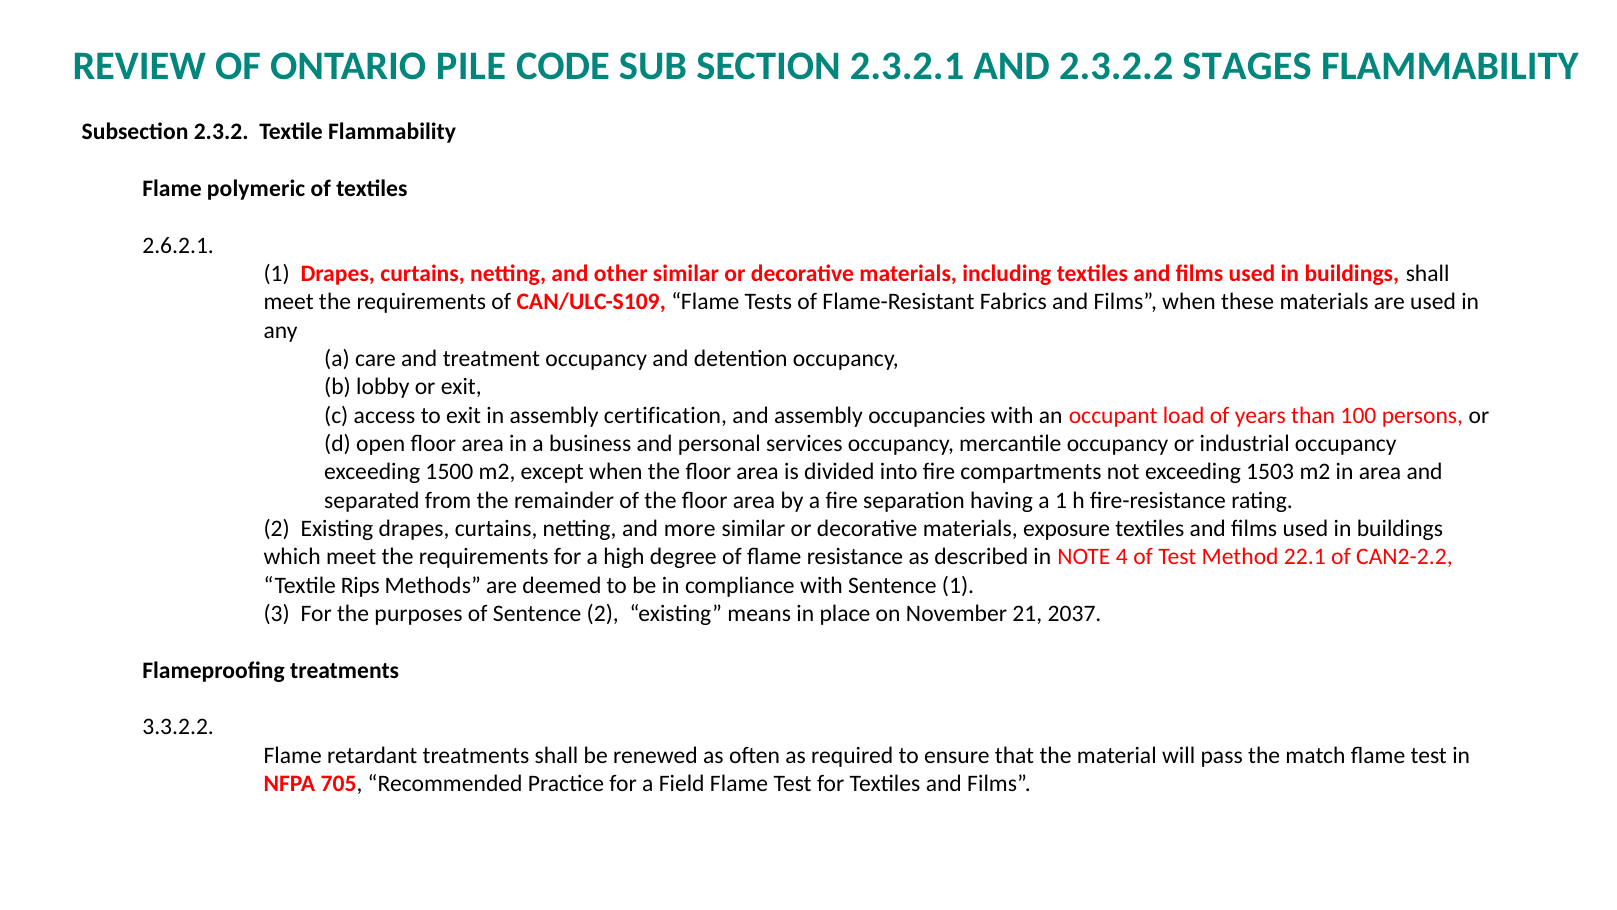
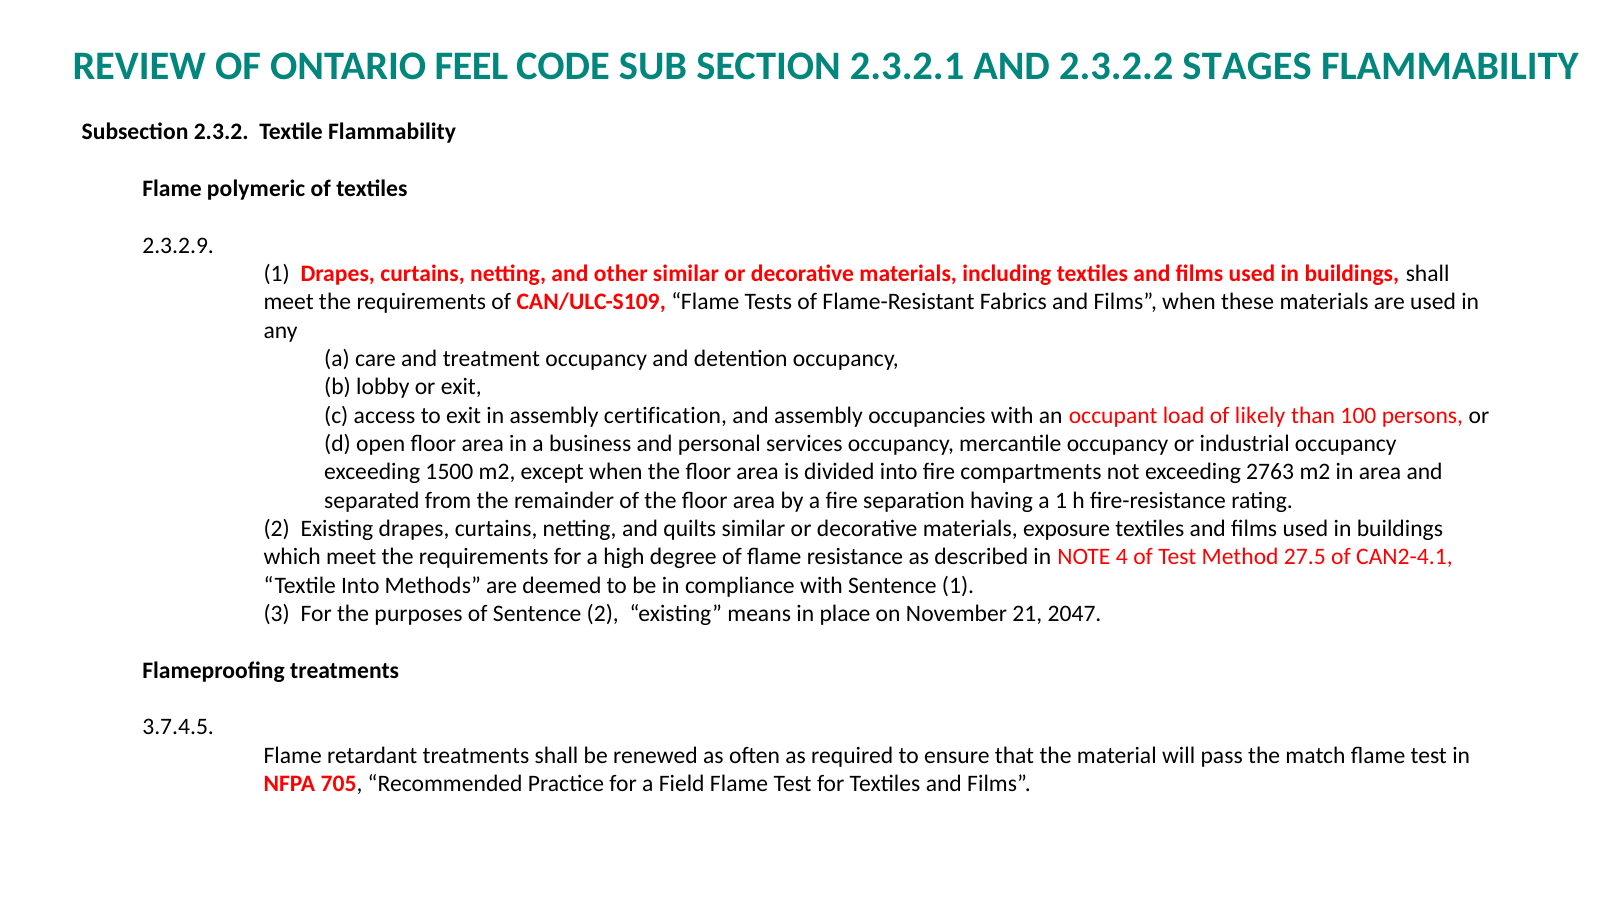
PILE: PILE -> FEEL (471, 67)
2.6.2.1: 2.6.2.1 -> 2.3.2.9 (178, 245)
years: years -> likely (1260, 415)
1503: 1503 -> 2763 (1270, 472)
more: more -> quilts (690, 528)
22.1: 22.1 -> 27.5 (1305, 557)
CAN2-2.2: CAN2-2.2 -> CAN2-4.1 (1404, 557)
Textile Rips: Rips -> Into (360, 585)
2037: 2037 -> 2047 (1074, 613)
3.3.2.2: 3.3.2.2 -> 3.7.4.5 (178, 727)
